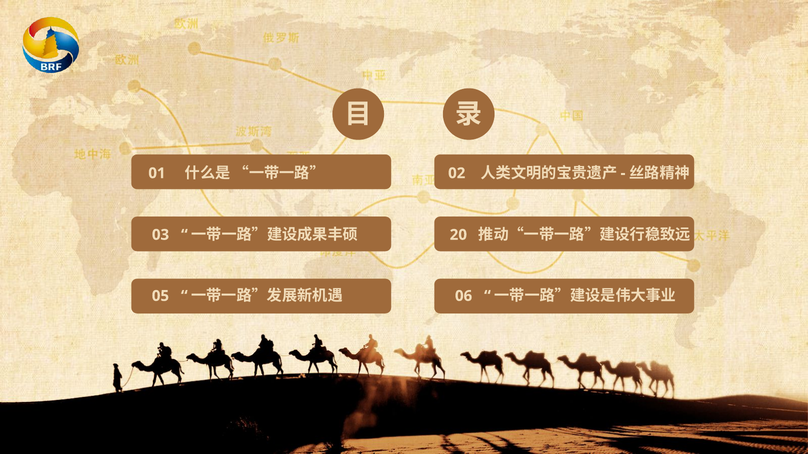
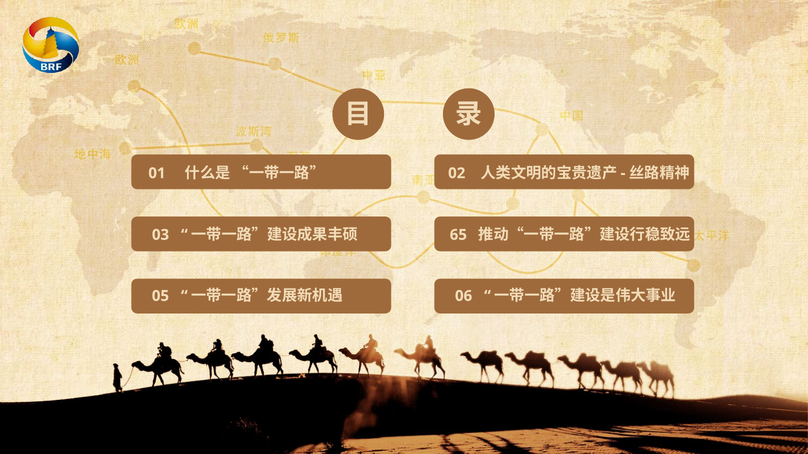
20: 20 -> 65 (458, 235)
